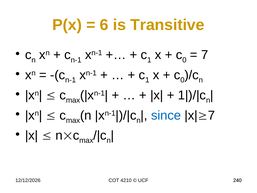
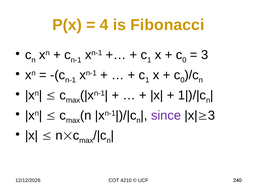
6: 6 -> 4 (104, 25)
Transitive: Transitive -> Fibonacci (167, 25)
7: 7 -> 3 (205, 55)
since colour: blue -> purple (166, 115)
7: 7 -> 3 (211, 115)
